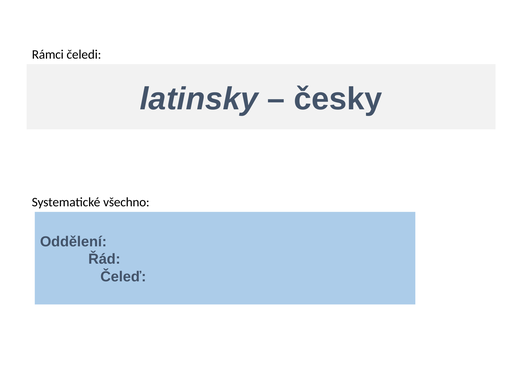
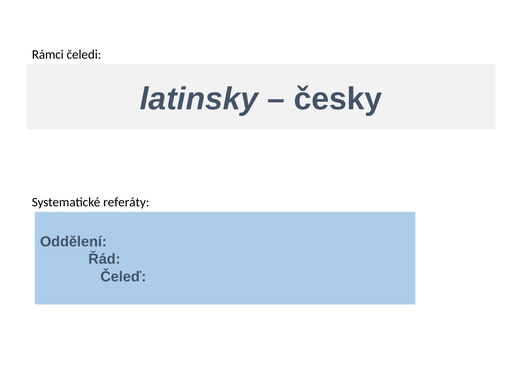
všechno: všechno -> referáty (126, 202)
